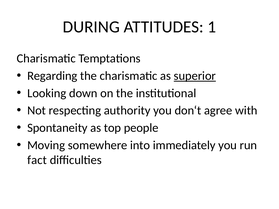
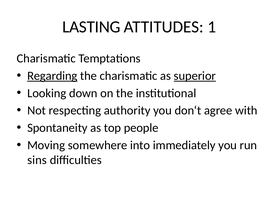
DURING: DURING -> LASTING (91, 27)
Regarding underline: none -> present (52, 76)
fact: fact -> sins (37, 160)
